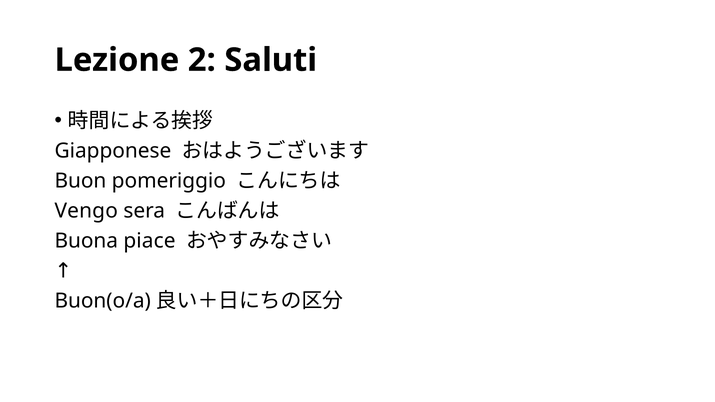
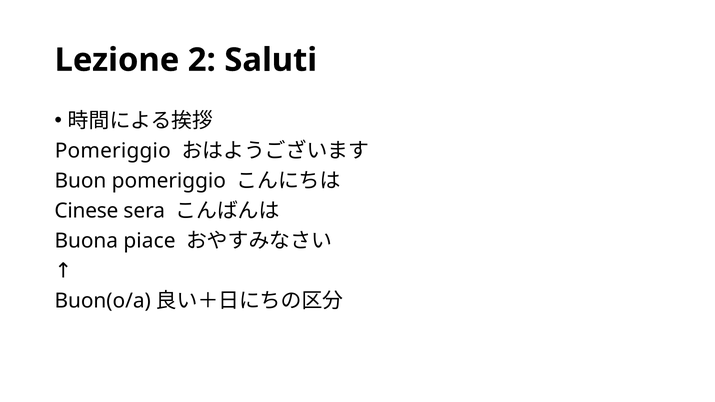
Giapponese: Giapponese -> Pomeriggio (113, 151)
Vengo: Vengo -> Cinese (86, 211)
